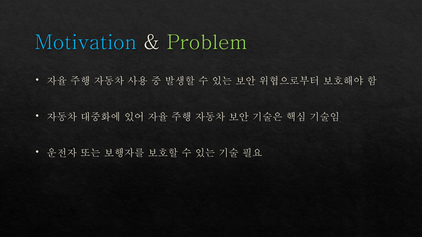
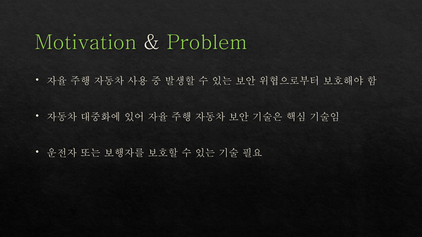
Motivation colour: light blue -> light green (86, 43)
